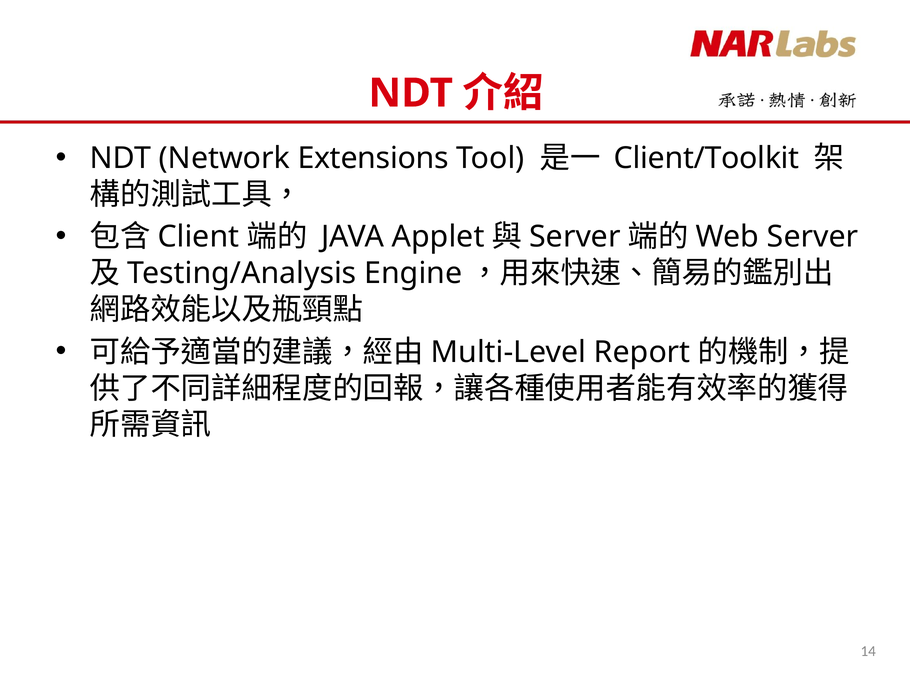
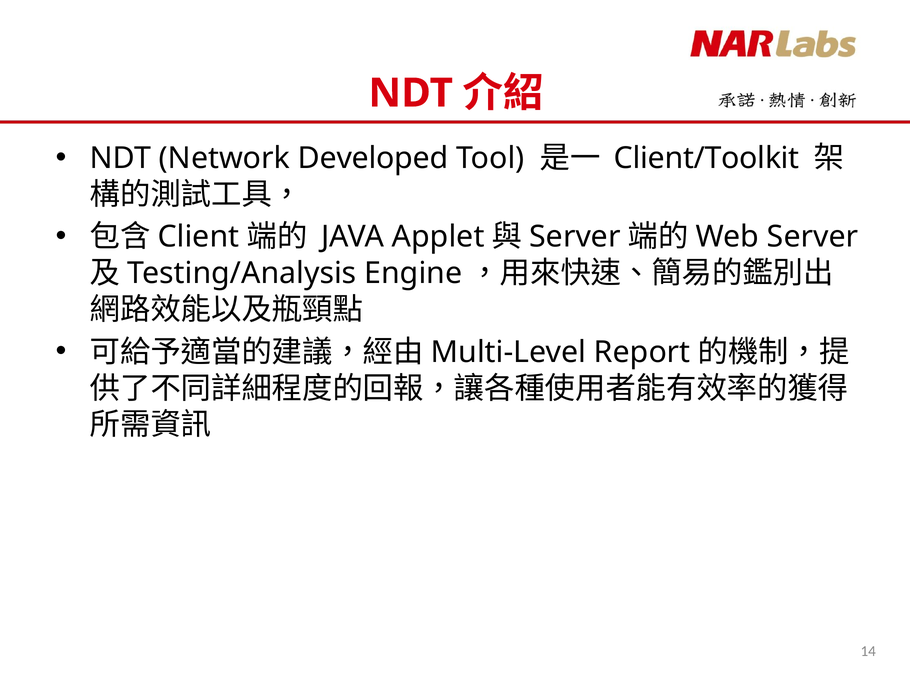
Extensions: Extensions -> Developed (373, 158)
